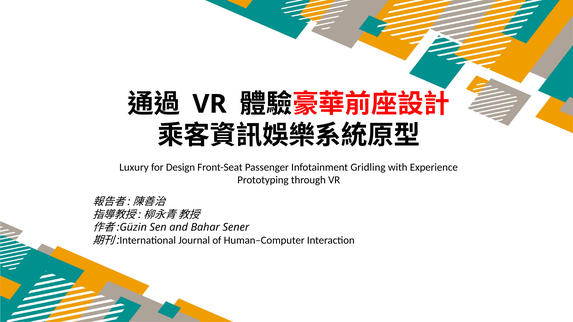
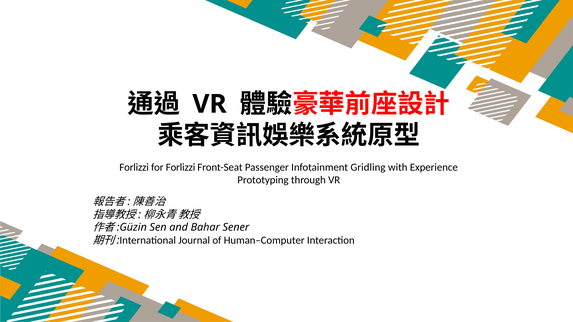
Luxury: Luxury -> Forlizzi (134, 167)
for Design: Design -> Forlizzi (181, 167)
